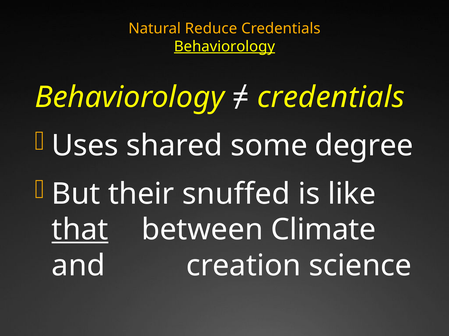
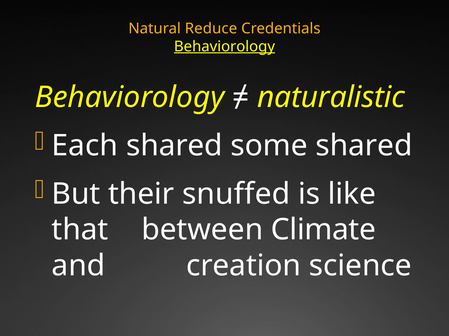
credentials: credentials -> naturalistic (331, 97)
Uses: Uses -> Each (85, 146)
some degree: degree -> shared (364, 146)
that underline: present -> none (80, 230)
